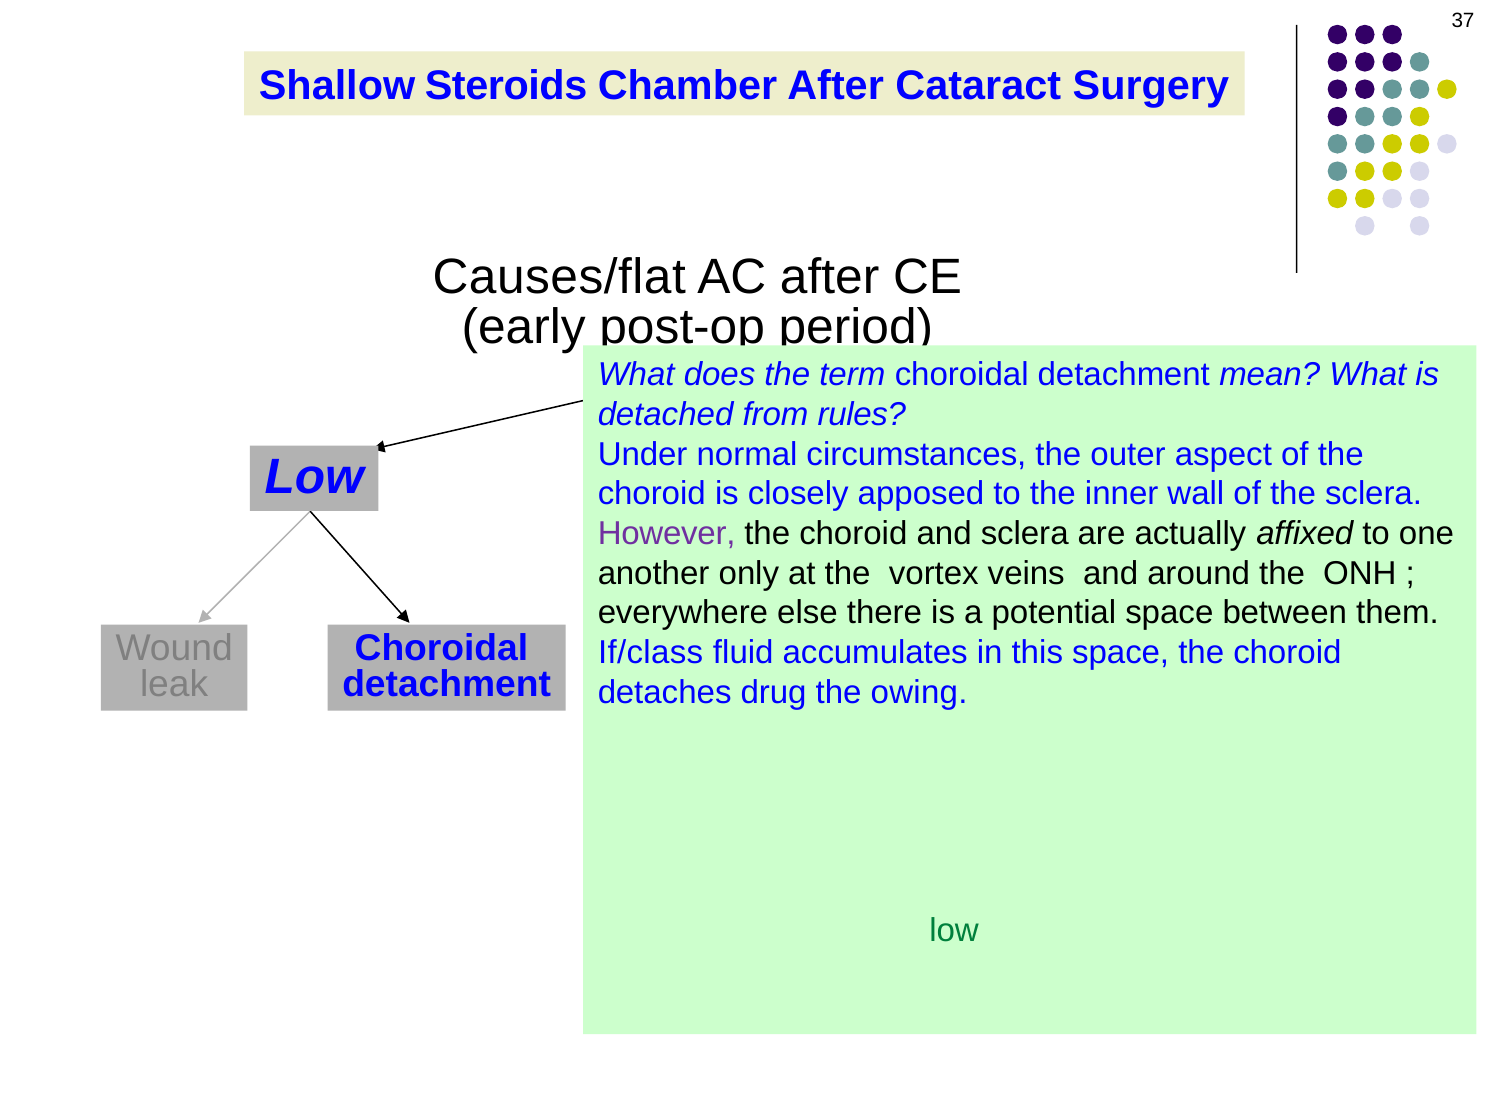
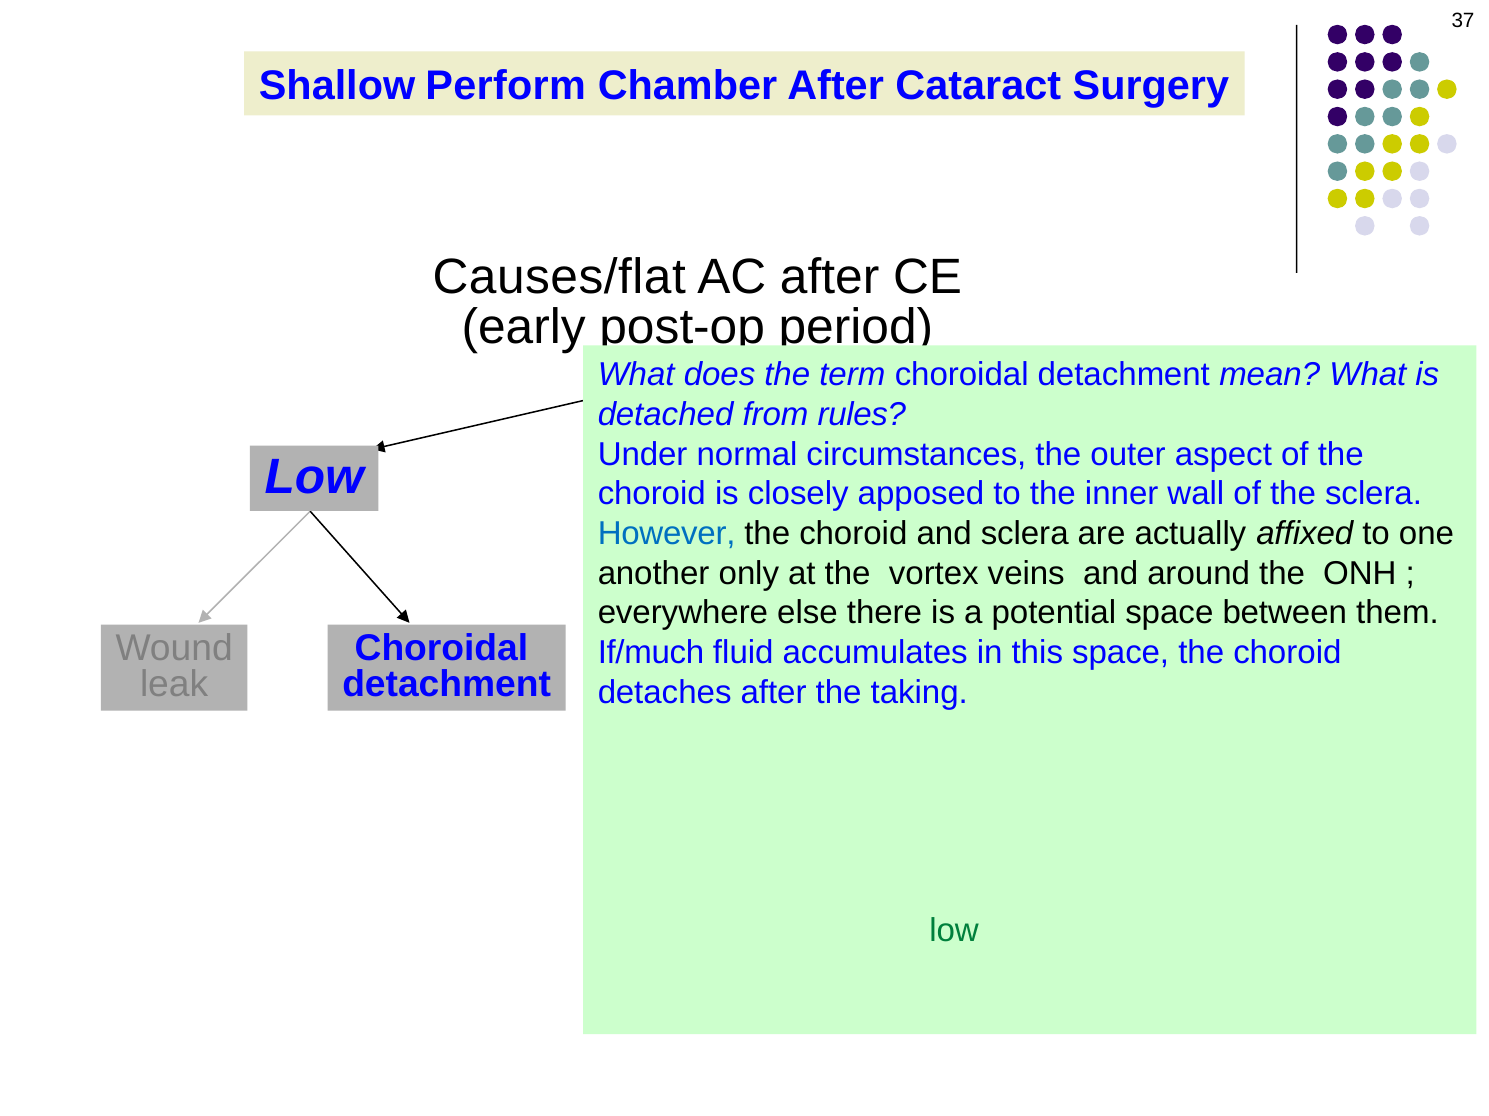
Steroids: Steroids -> Perform (506, 86)
However colour: purple -> blue (667, 534)
If/class: If/class -> If/much (651, 653)
detaches drug: drug -> after (774, 693)
owing: owing -> taking (919, 693)
